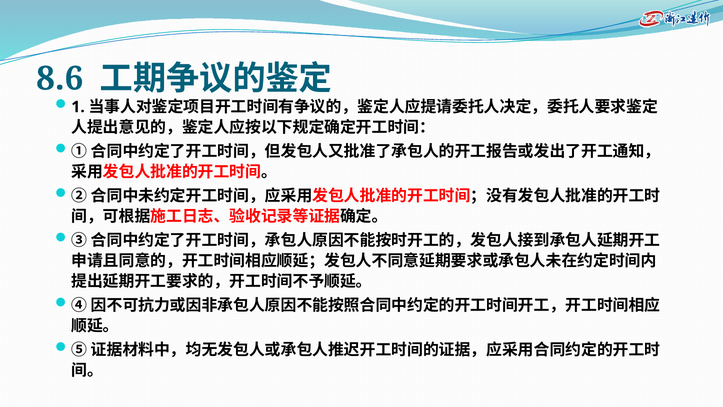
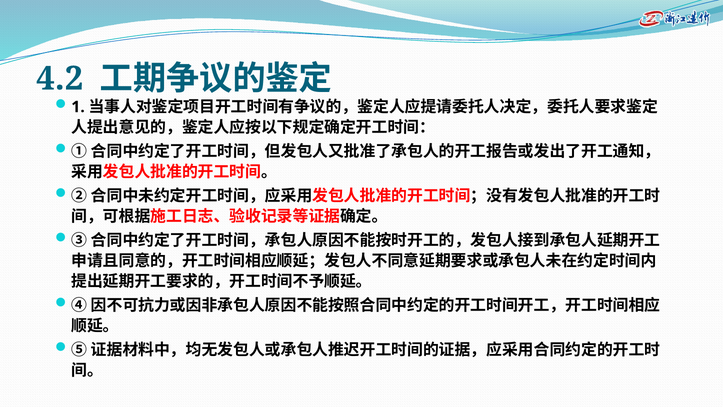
8.6: 8.6 -> 4.2 (60, 79)
